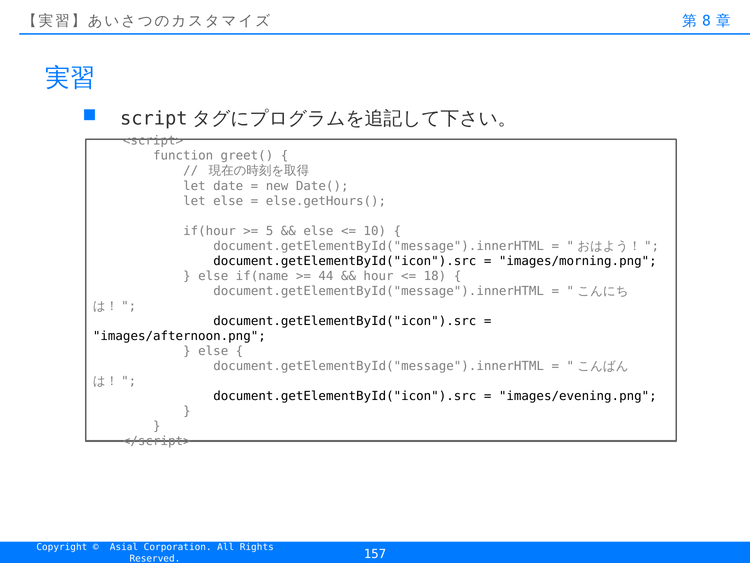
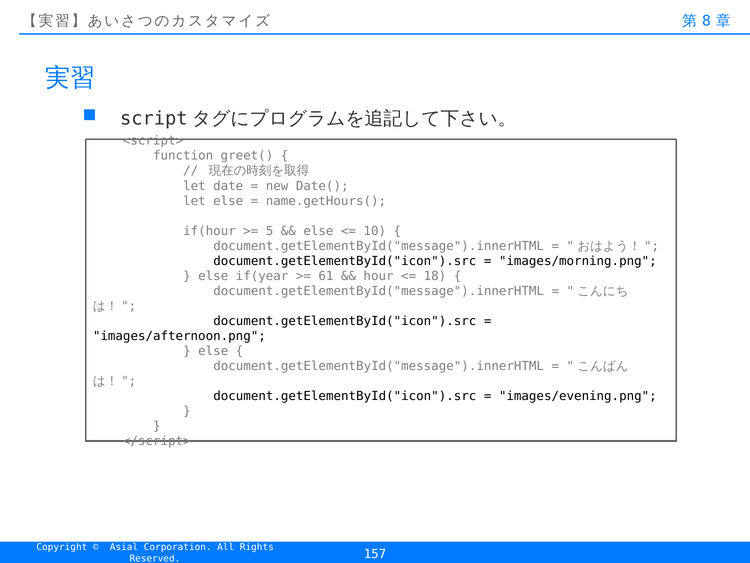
else.getHours(: else.getHours( -> name.getHours( (326, 201)
if(name: if(name -> if(year (262, 276)
44: 44 -> 61 (326, 276)
